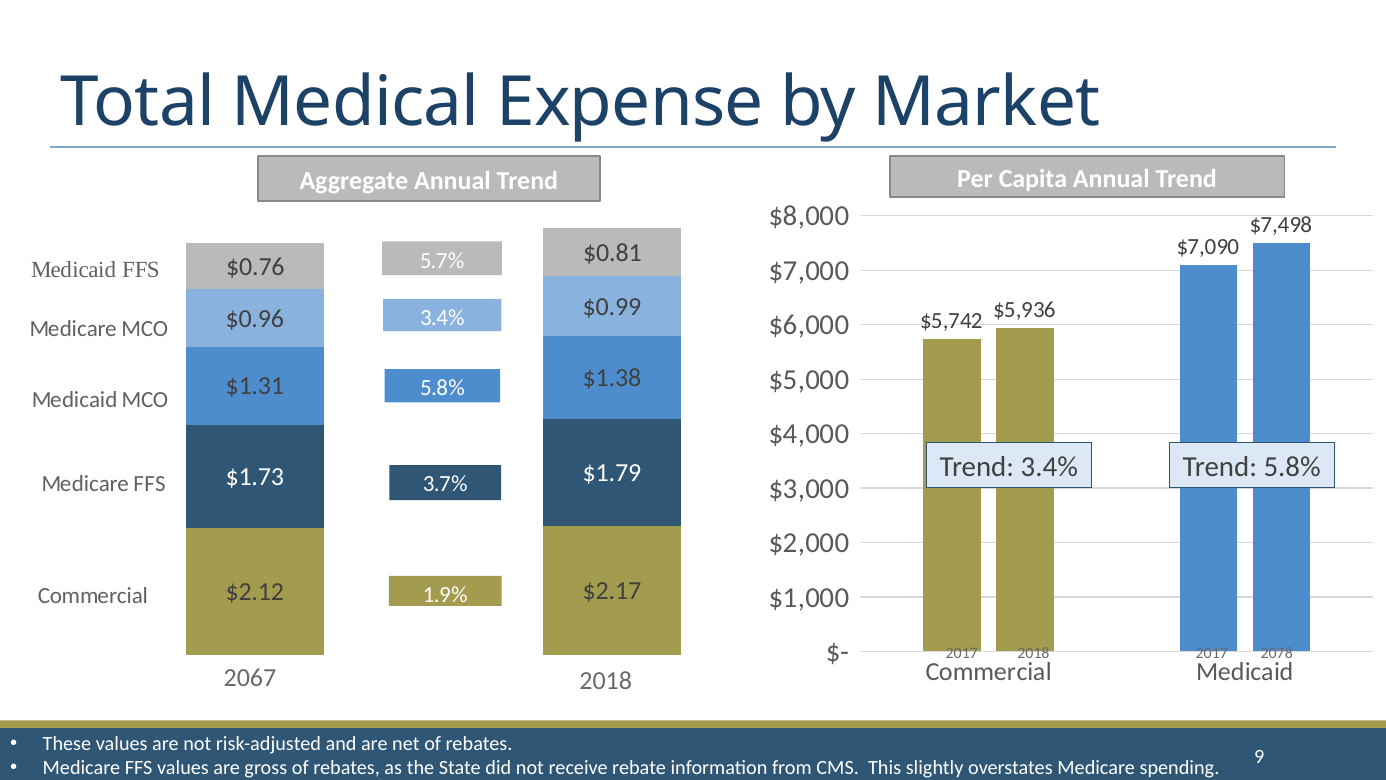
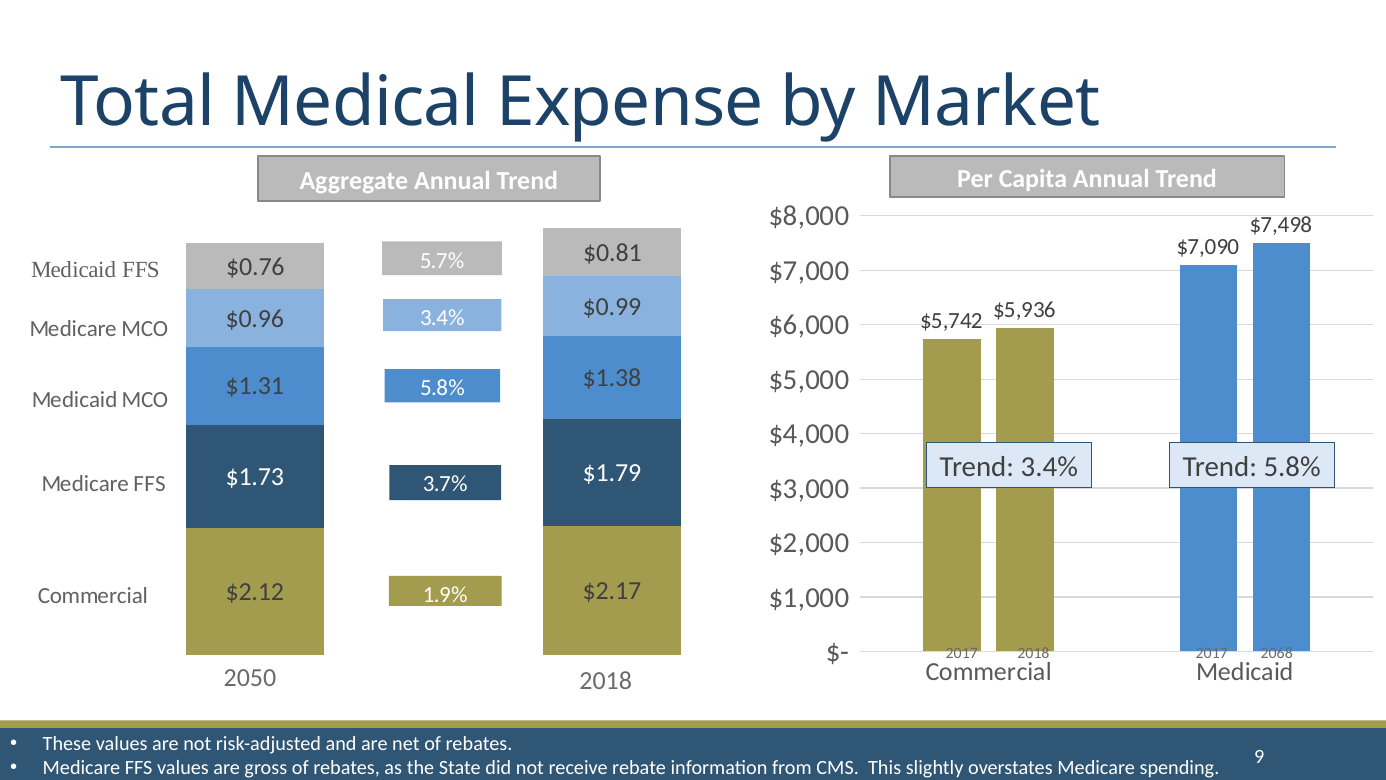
2078: 2078 -> 2068 (1277, 653)
2067: 2067 -> 2050 (250, 677)
